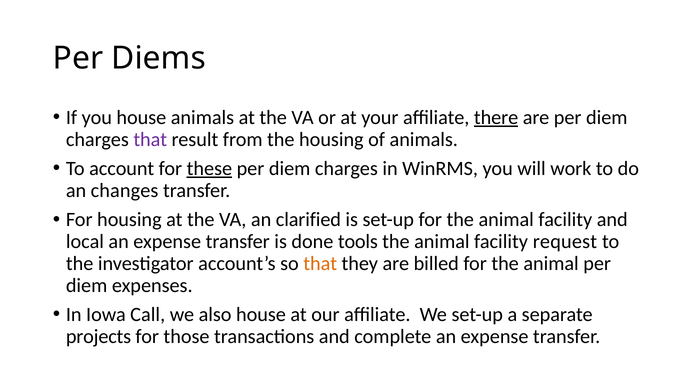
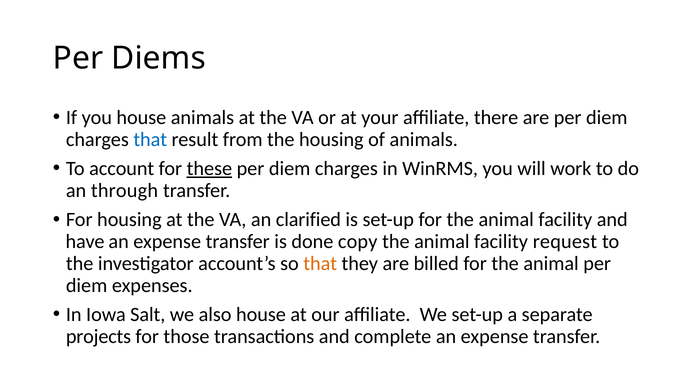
there underline: present -> none (496, 117)
that colour: purple -> blue (150, 139)
changes: changes -> through (124, 190)
local: local -> have (85, 241)
tools: tools -> copy (358, 241)
Call: Call -> Salt (148, 314)
